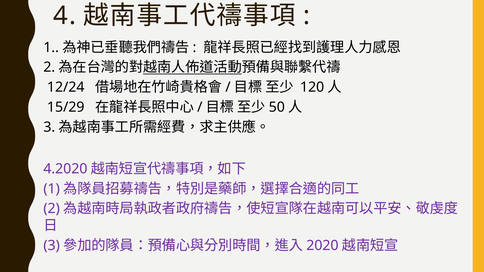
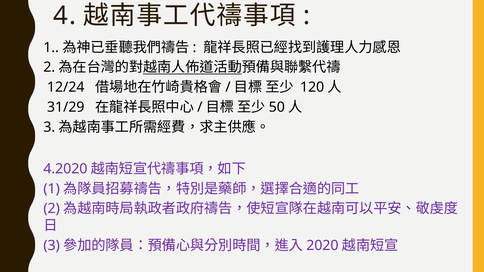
15/29: 15/29 -> 31/29 (66, 107)
